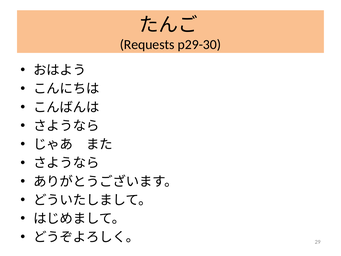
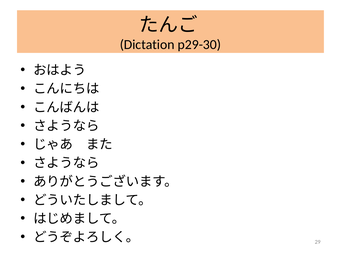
Requests: Requests -> Dictation (147, 44)
